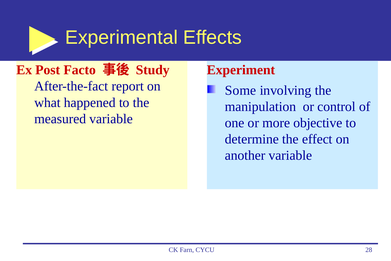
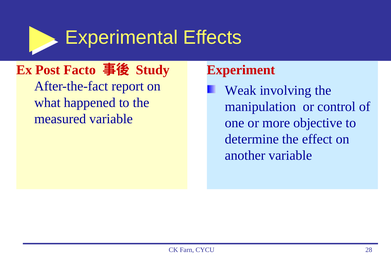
Some: Some -> Weak (241, 90)
